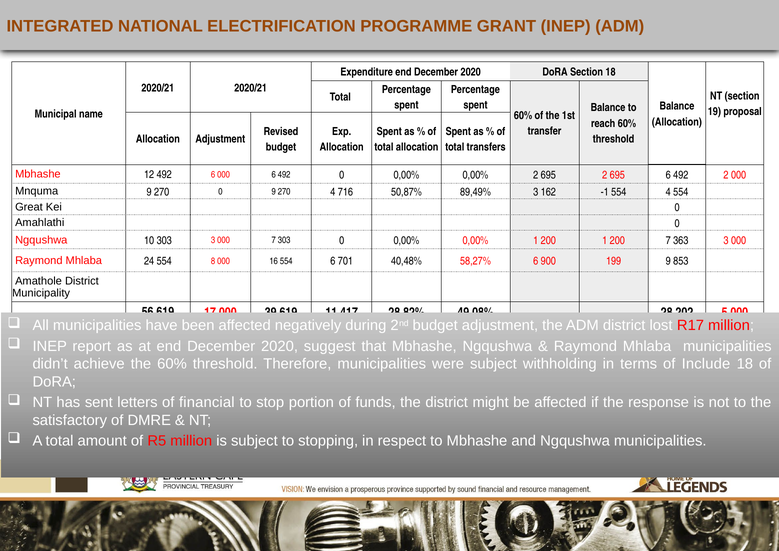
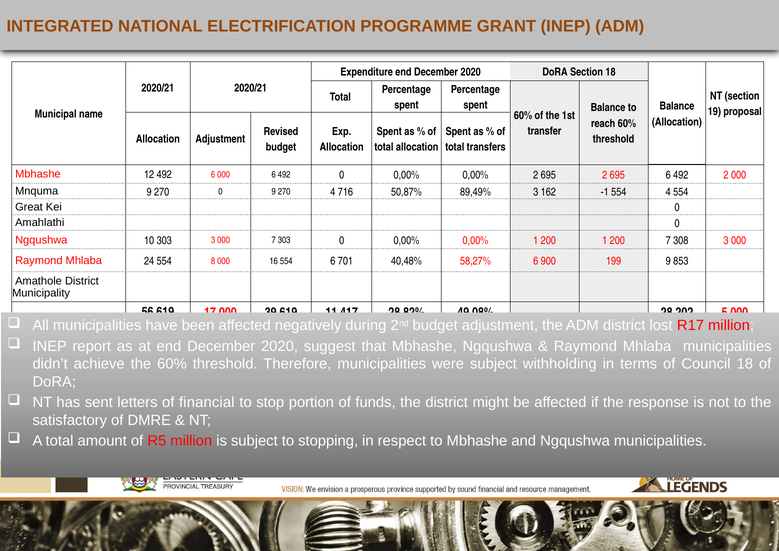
363: 363 -> 308 (681, 240)
Include: Include -> Council (706, 364)
